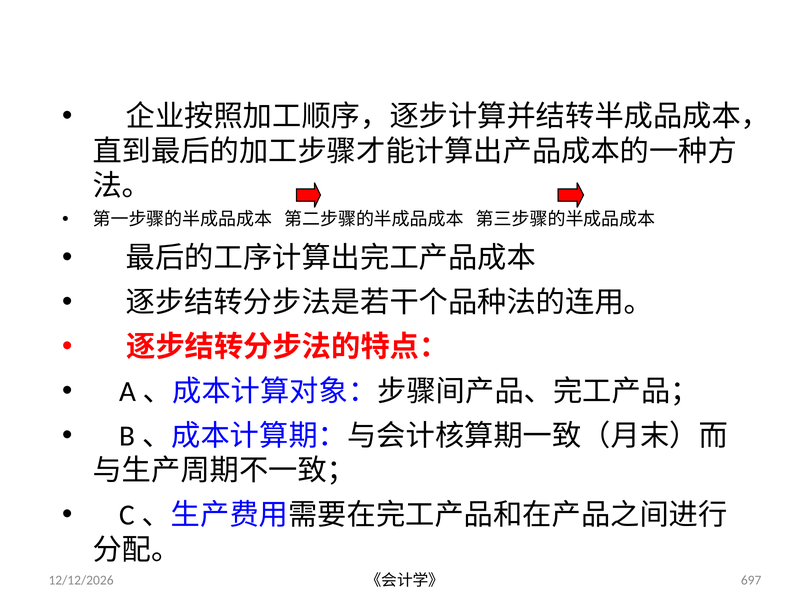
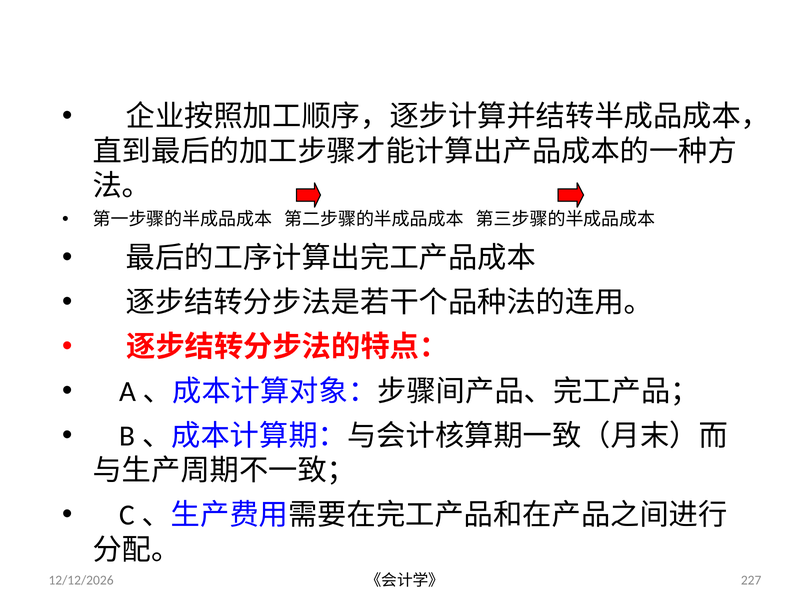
697: 697 -> 227 (751, 580)
